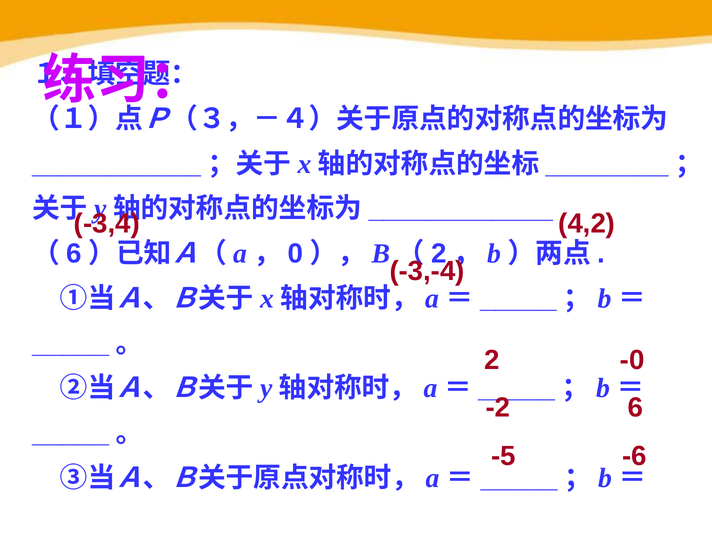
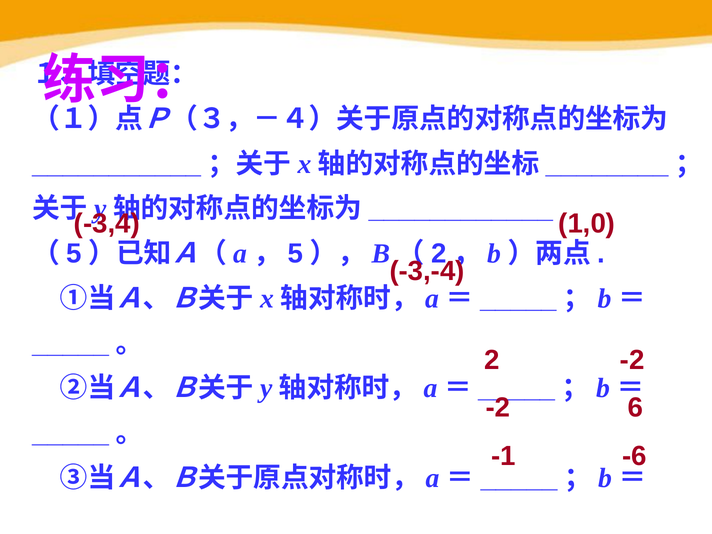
4,2: 4,2 -> 1,0 (587, 224)
6: 6 -> 5 (74, 254)
0: 0 -> 5 (296, 254)
2 -0: -0 -> -2 (632, 360)
-5: -5 -> -1 (504, 456)
